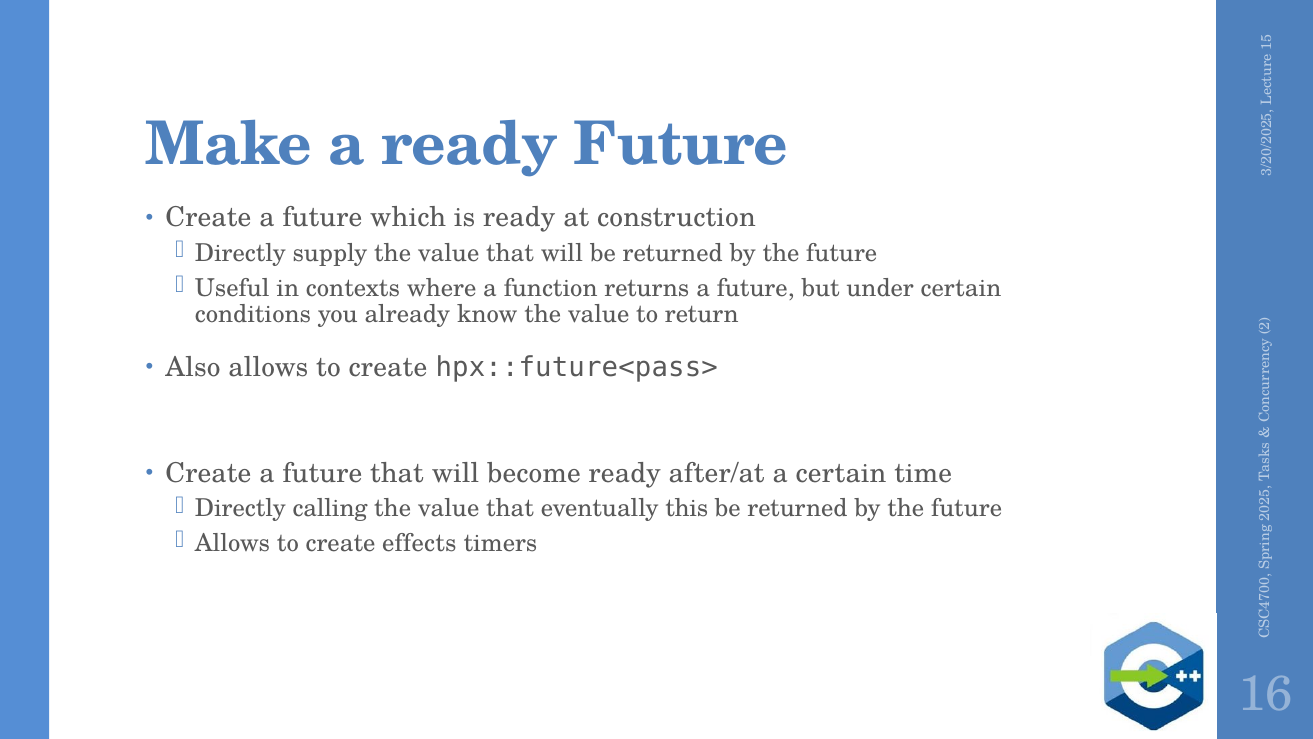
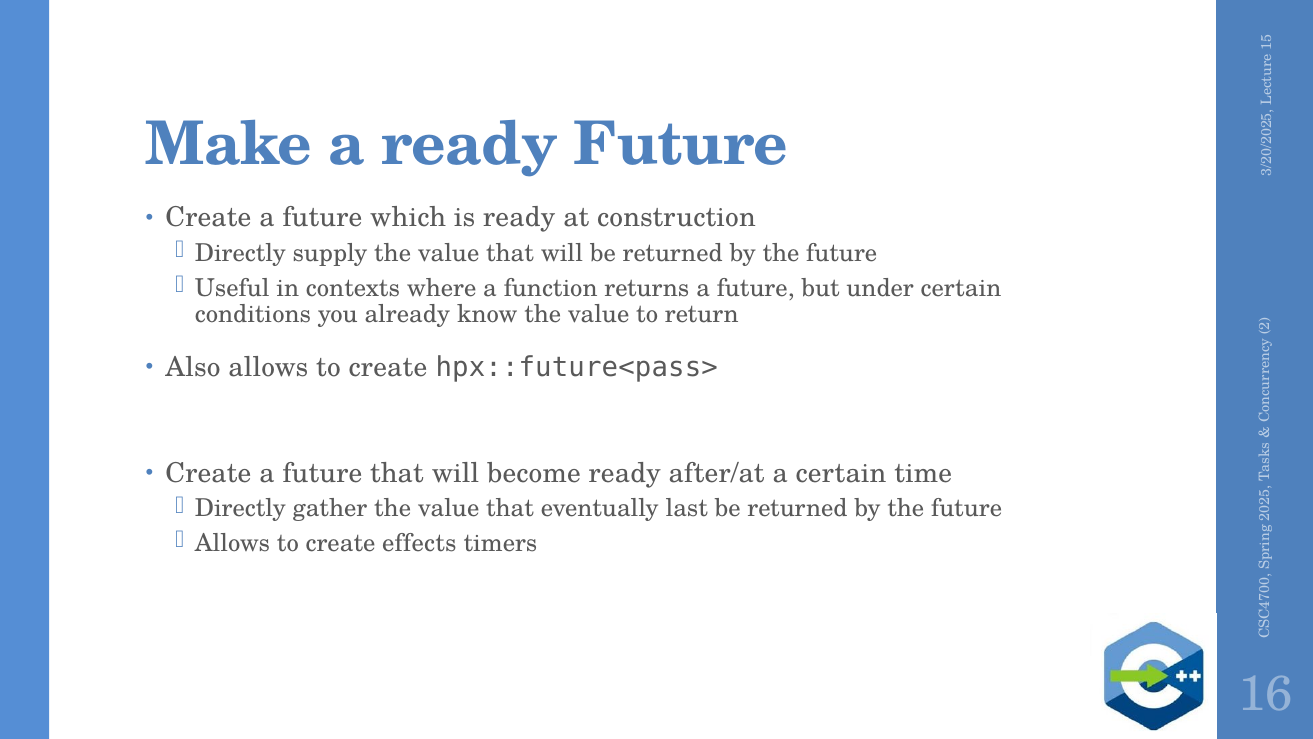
calling: calling -> gather (330, 508)
this: this -> last (687, 508)
